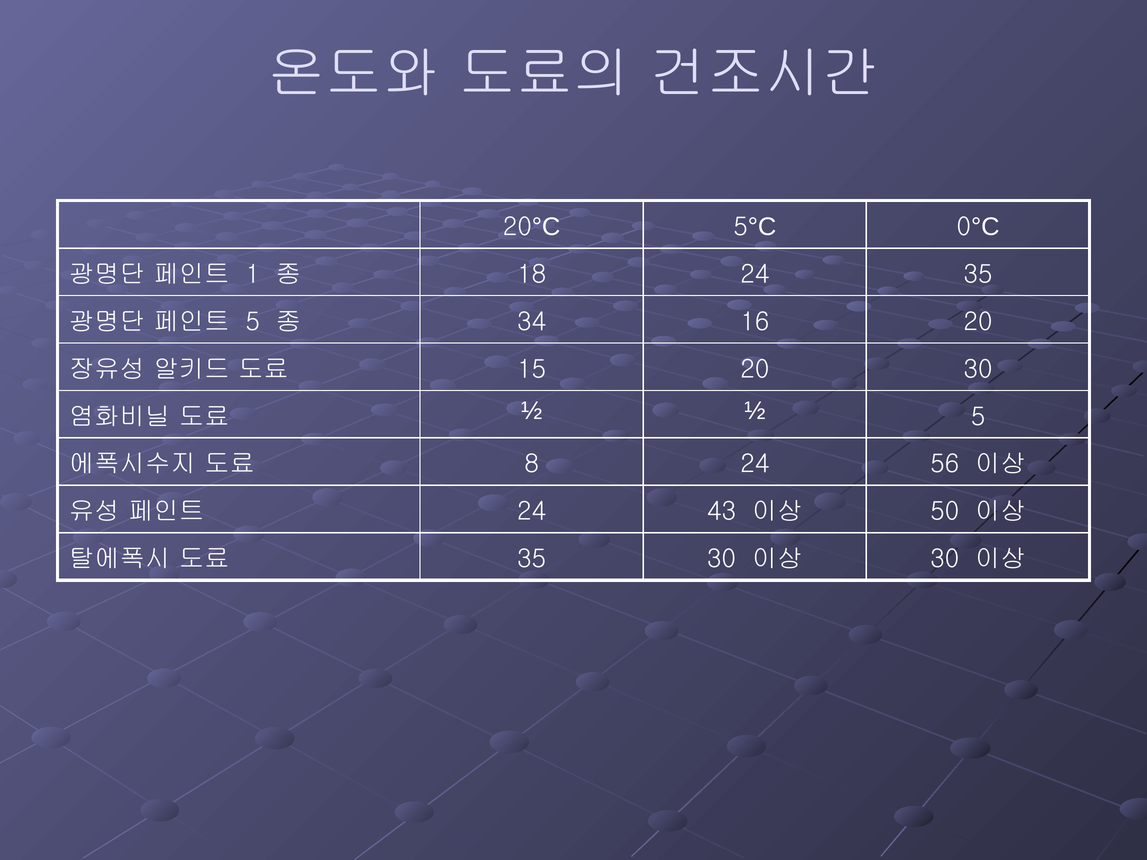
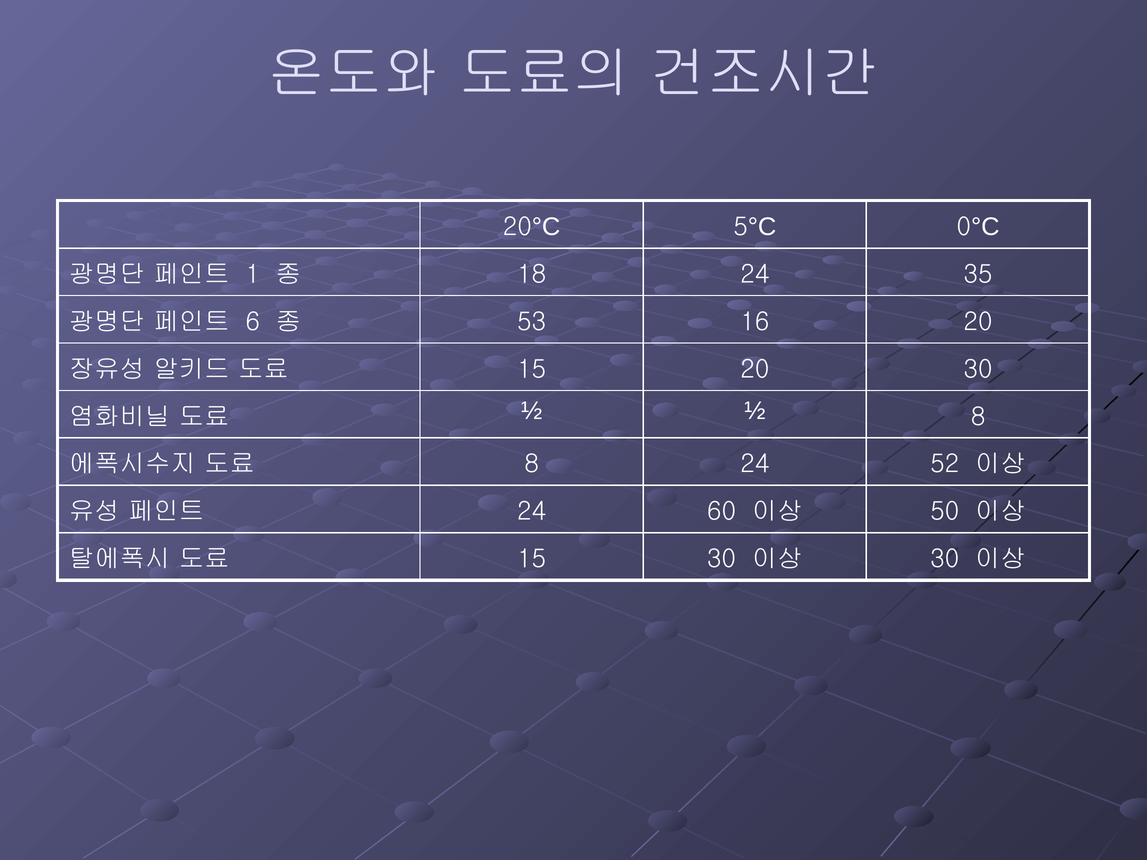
5: 5 -> 6 (253, 322)
34: 34 -> 53 (532, 322)
½ 5: 5 -> 8 (978, 417)
56: 56 -> 52 (945, 464)
43: 43 -> 60 (722, 512)
35: 35 -> 15 (532, 559)
